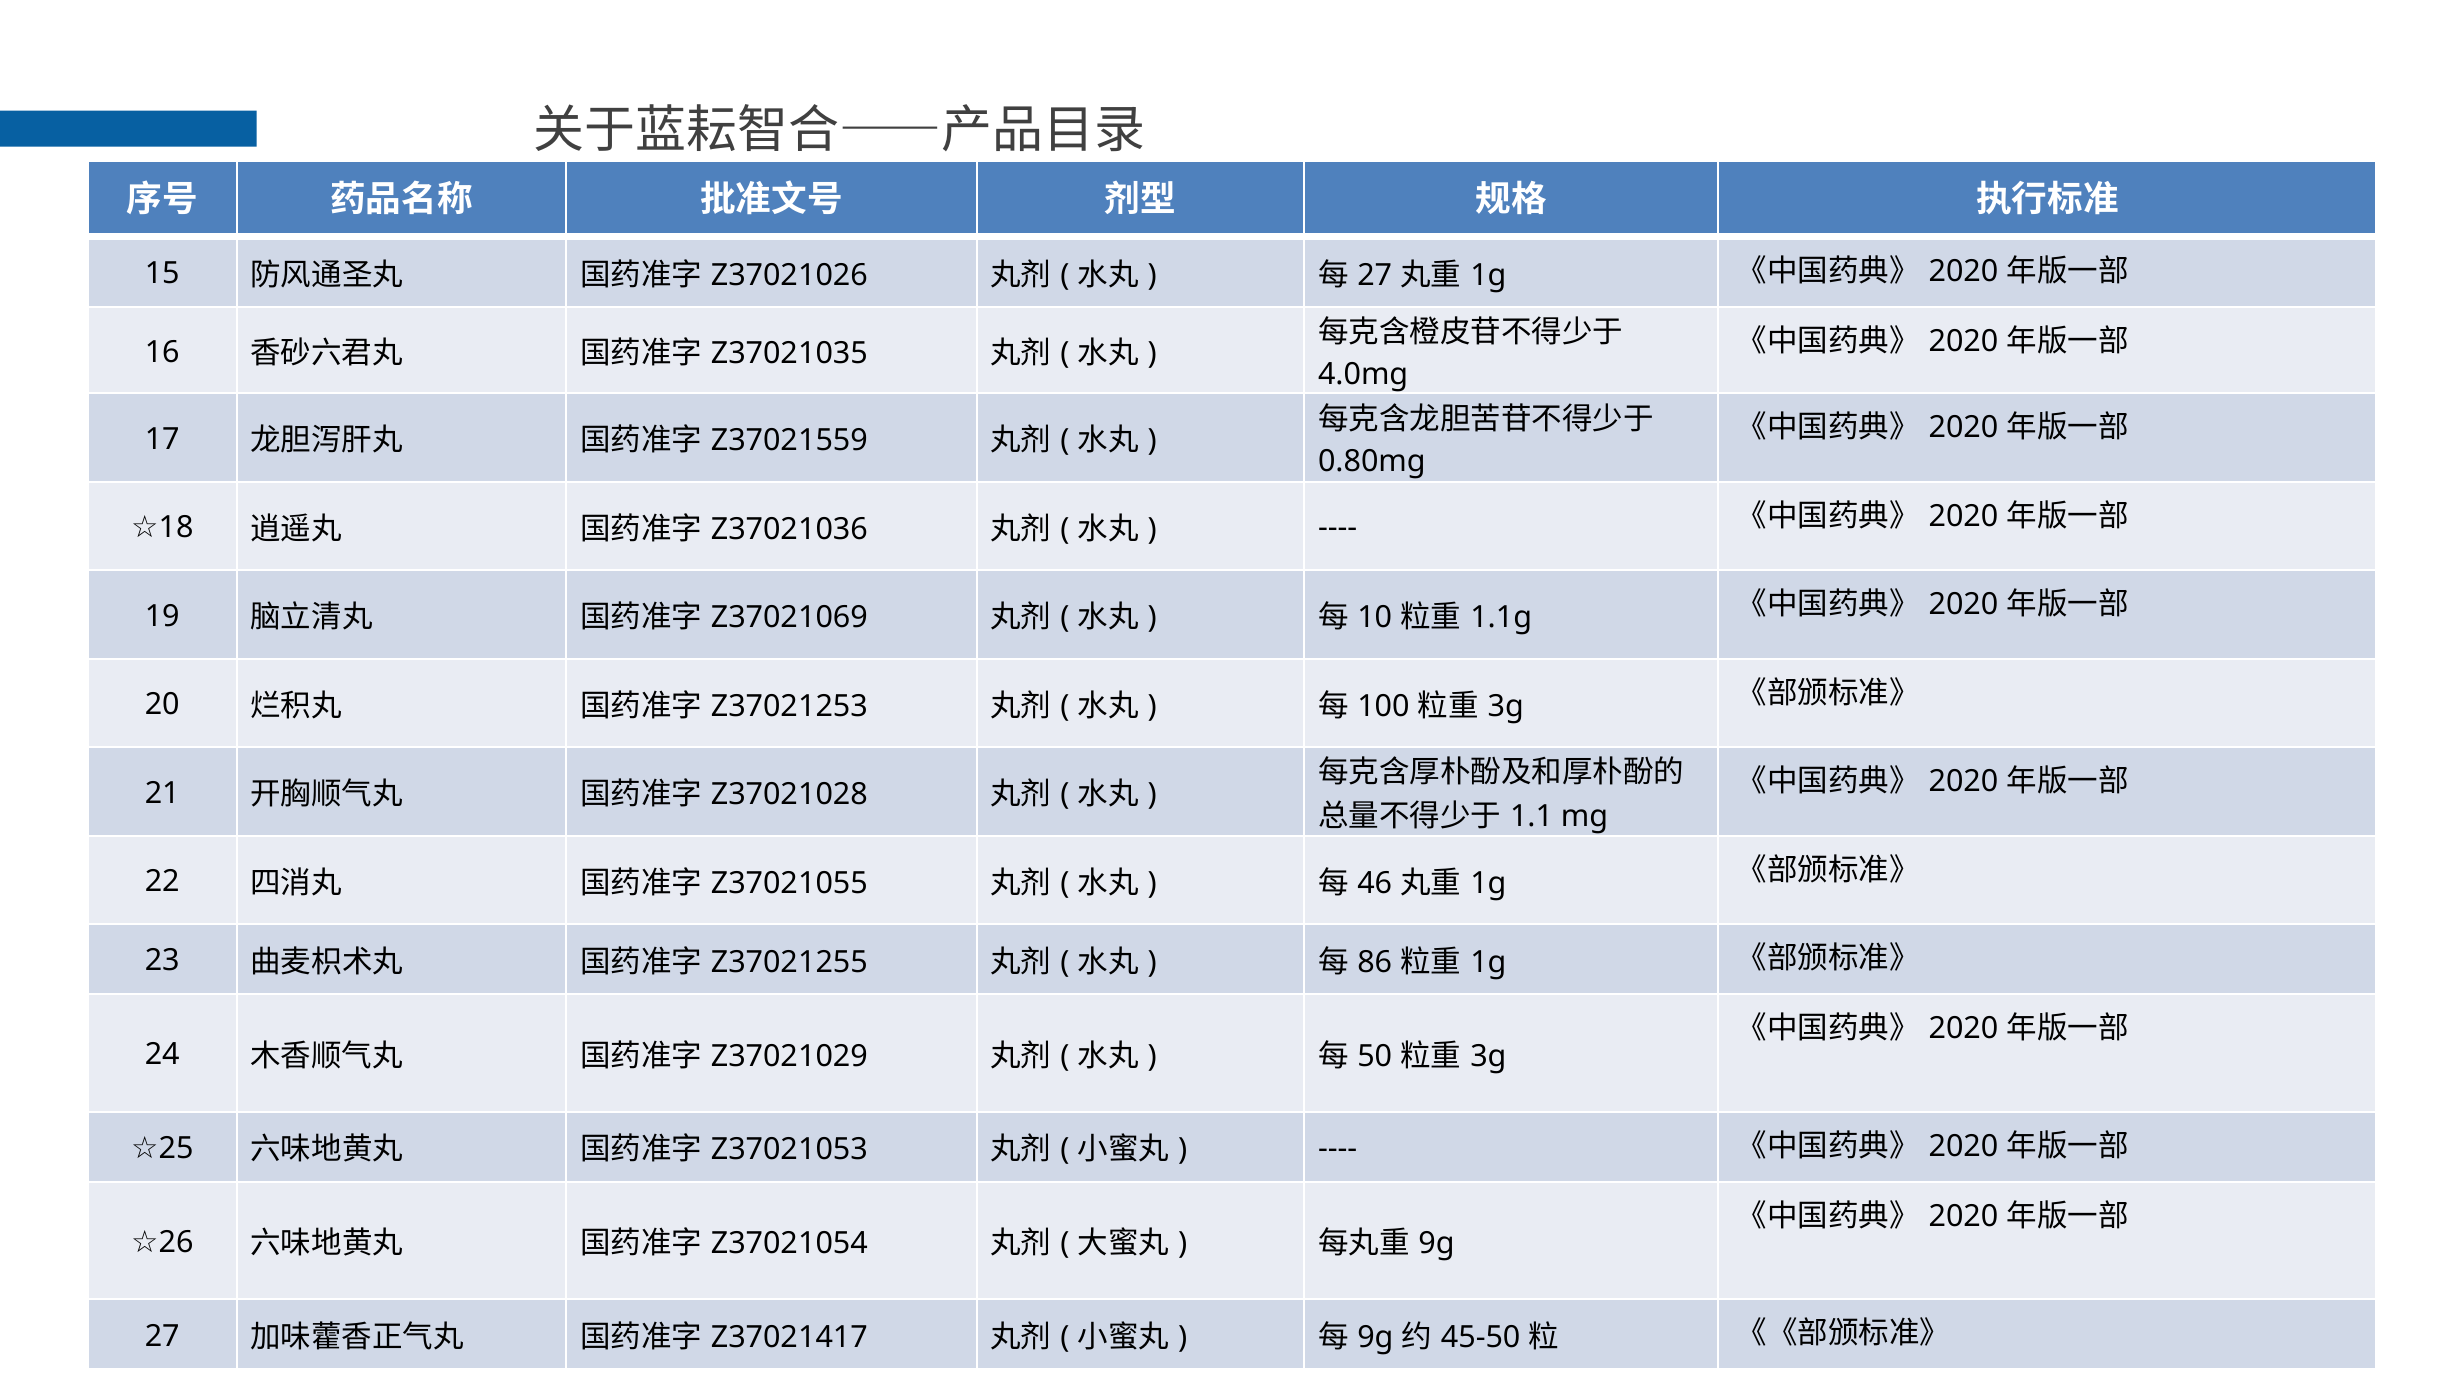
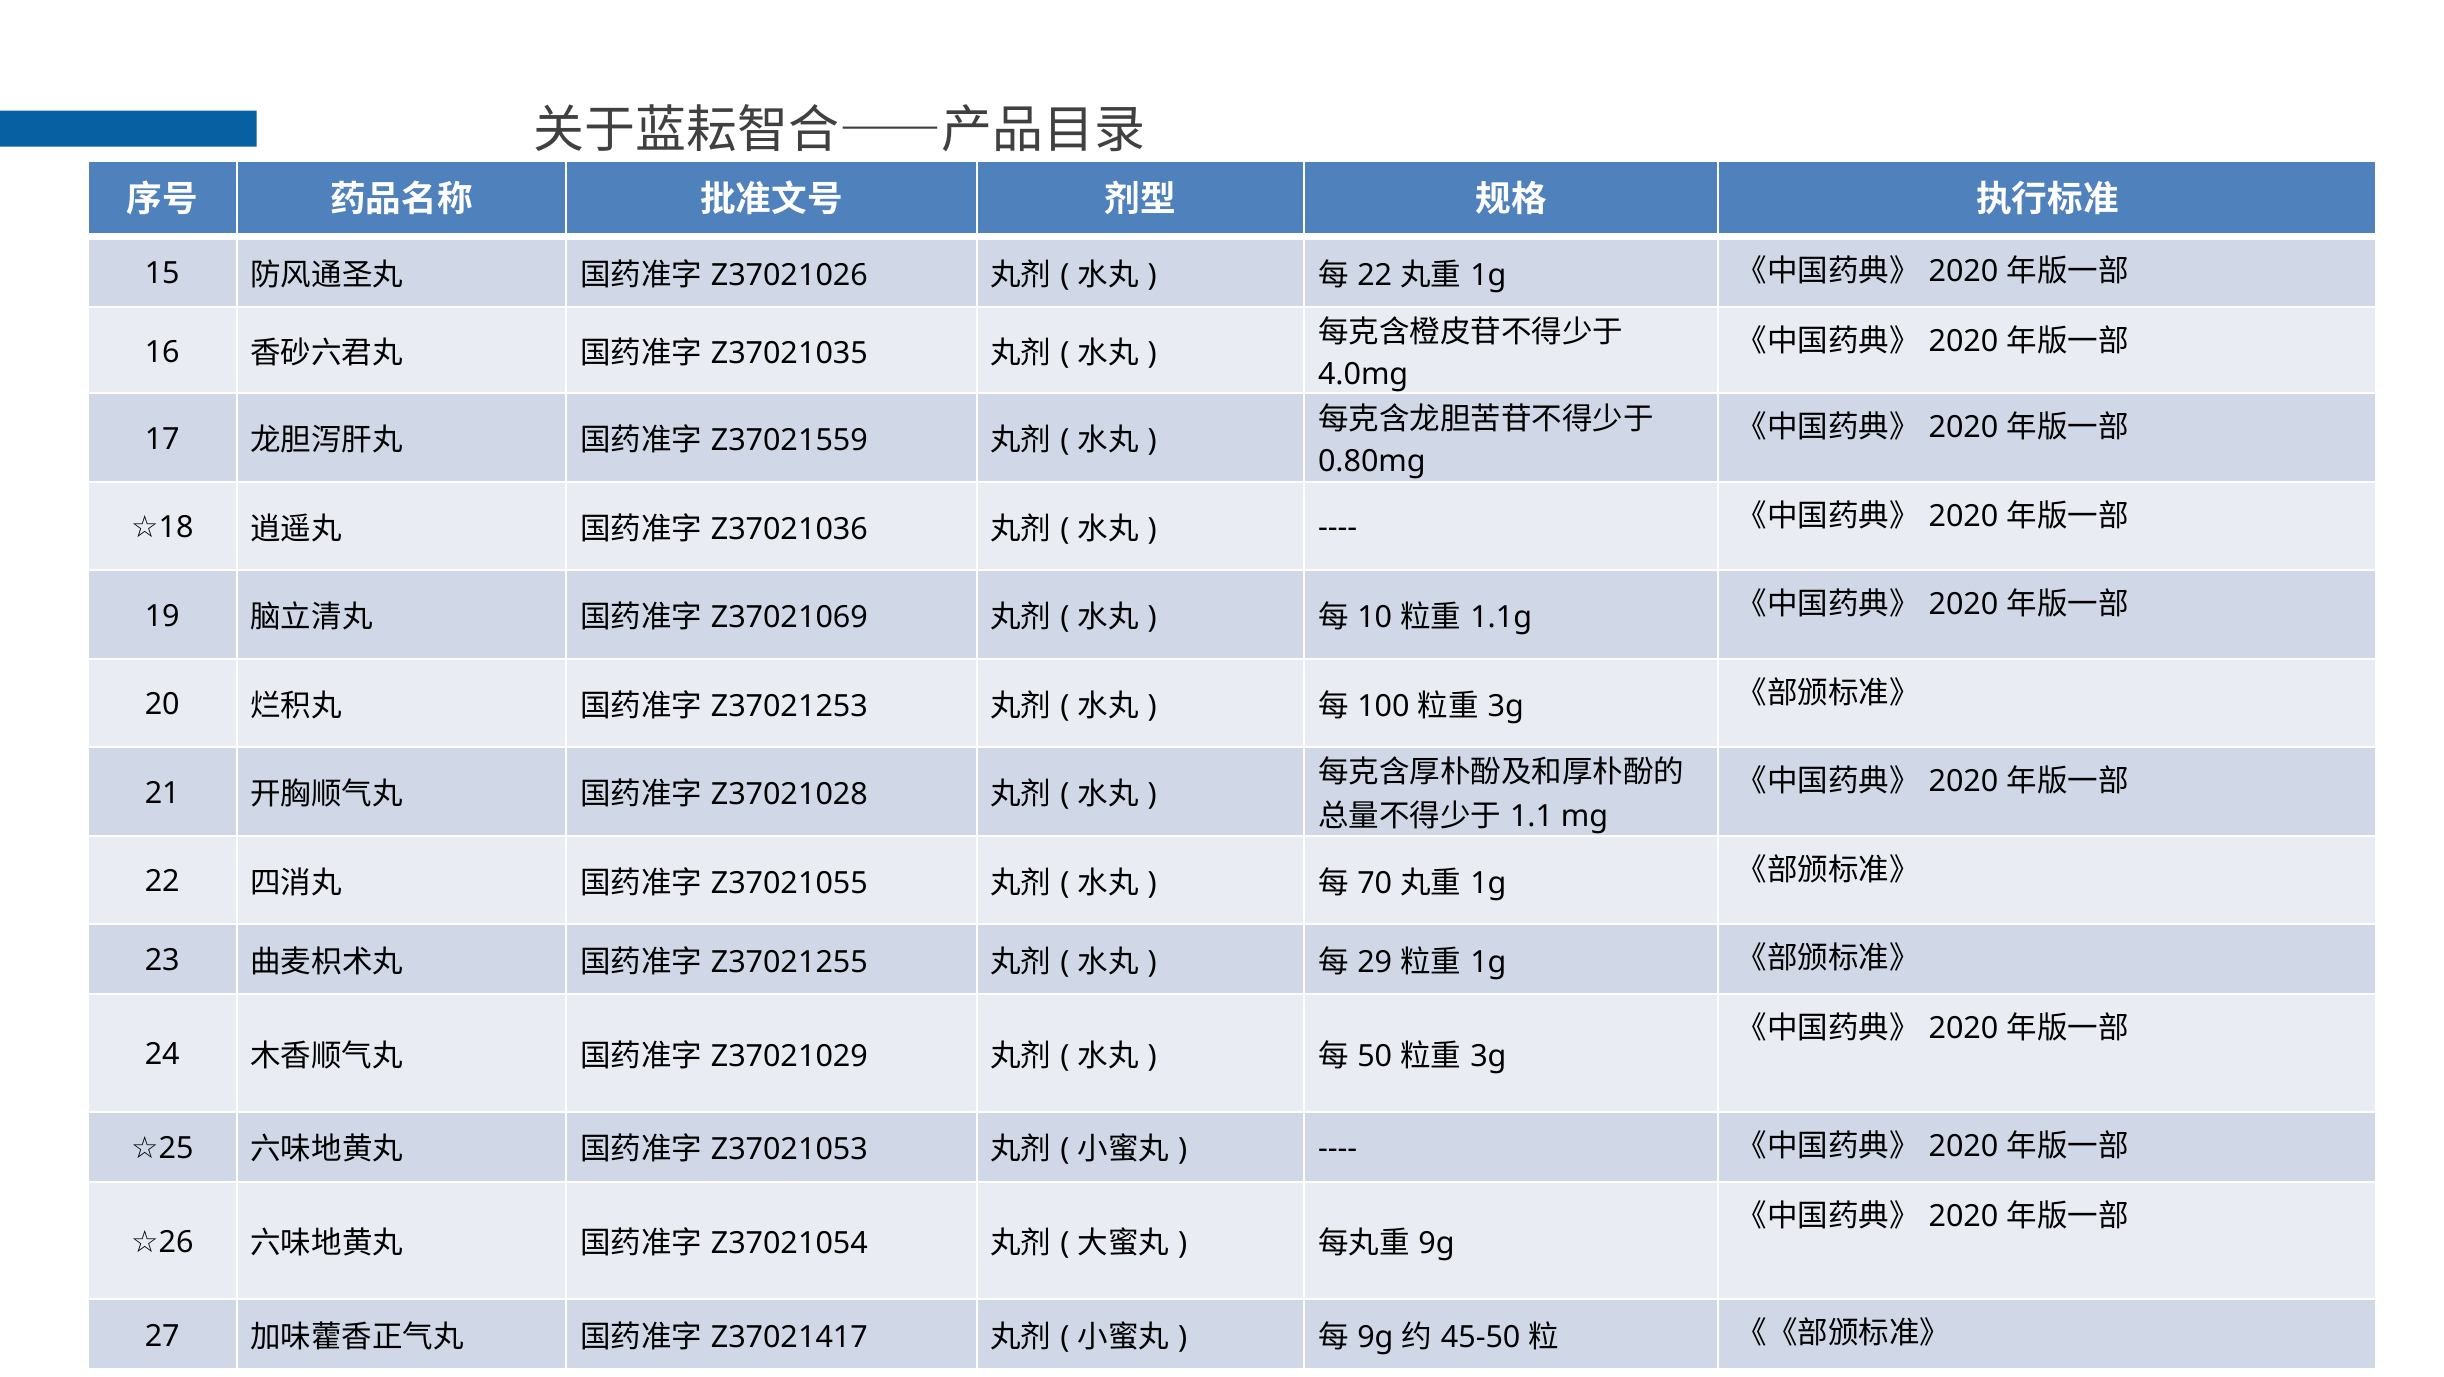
27: 27 -> 22 (1375, 275)
46: 46 -> 70 (1375, 883)
86: 86 -> 29 (1375, 962)
